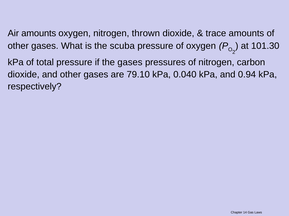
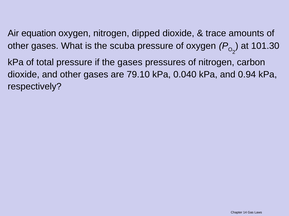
Air amounts: amounts -> equation (39, 33)
thrown: thrown -> dipped (146, 33)
